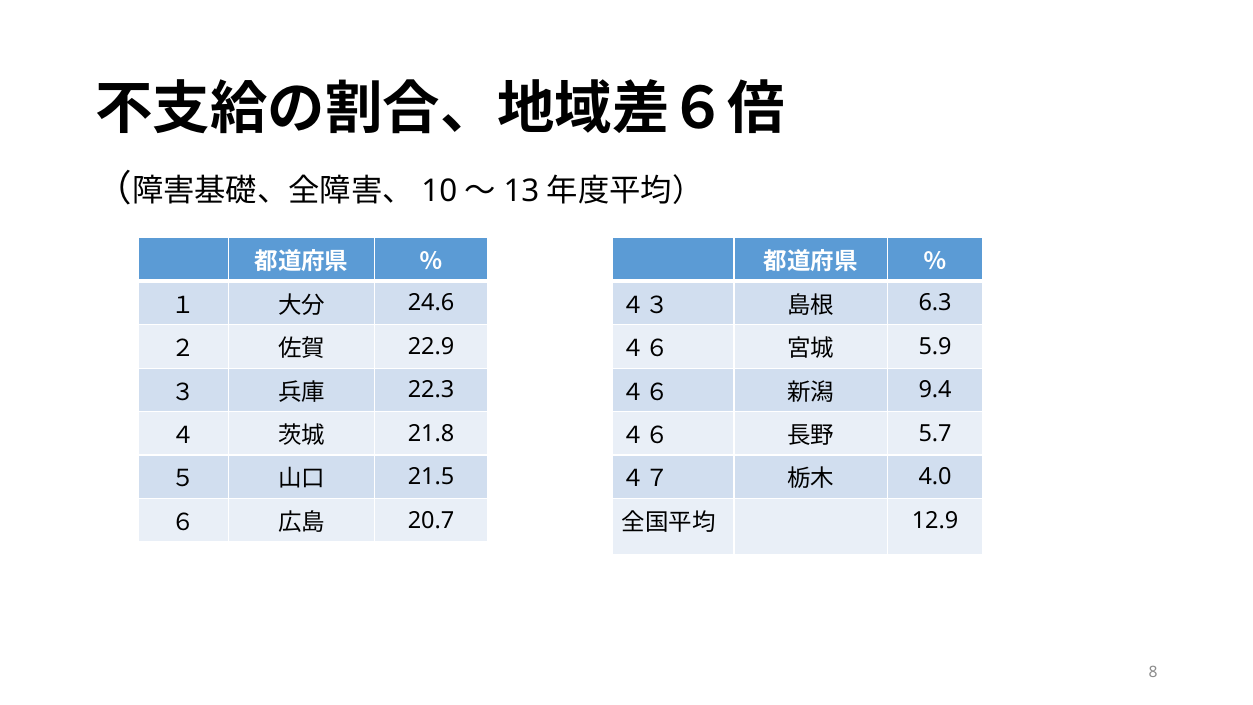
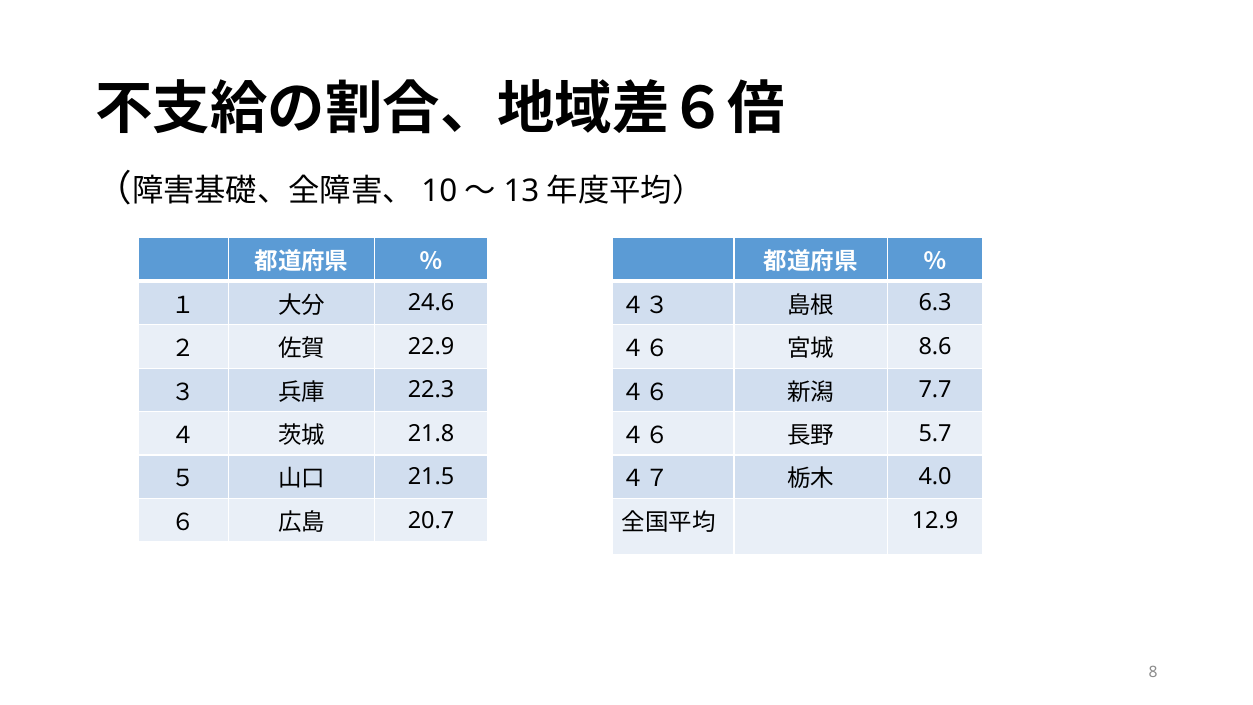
5.9: 5.9 -> 8.6 (935, 347)
9.4: 9.4 -> 7.7 (935, 390)
